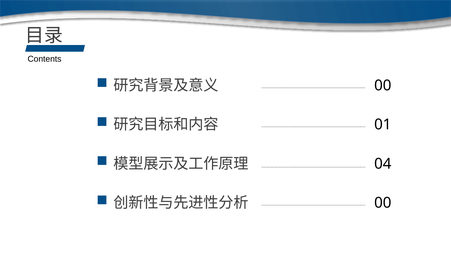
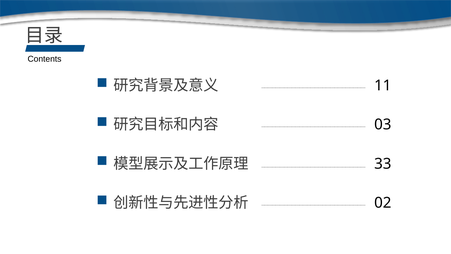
00: 00 -> 11 (383, 85)
01: 01 -> 03 (383, 124)
04: 04 -> 33 (383, 164)
00: 00 -> 02 (383, 203)
